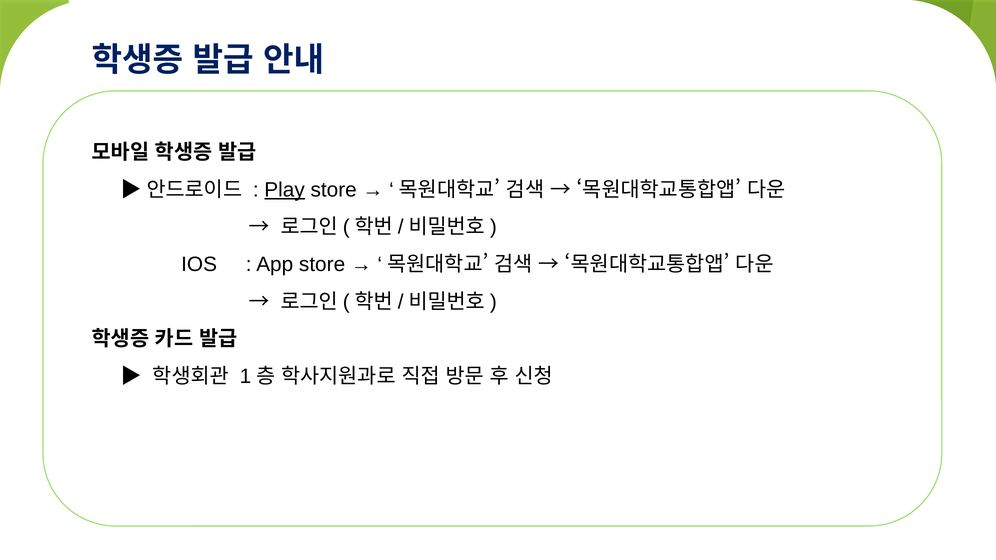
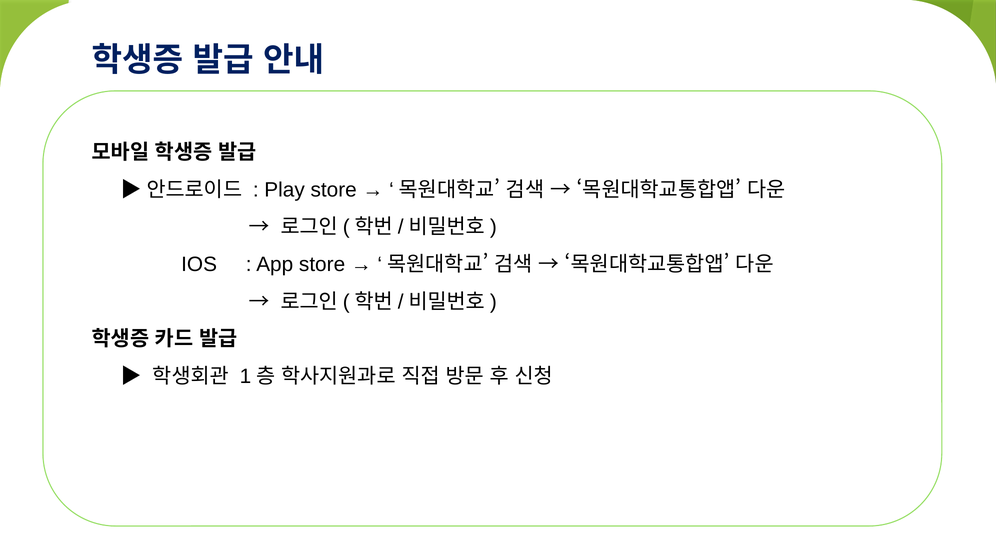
Play underline: present -> none (285, 190)
